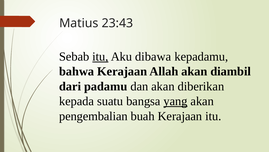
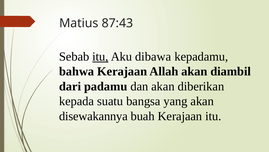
23:43: 23:43 -> 87:43 (117, 23)
yang underline: present -> none (175, 101)
pengembalian: pengembalian -> disewakannya (93, 116)
